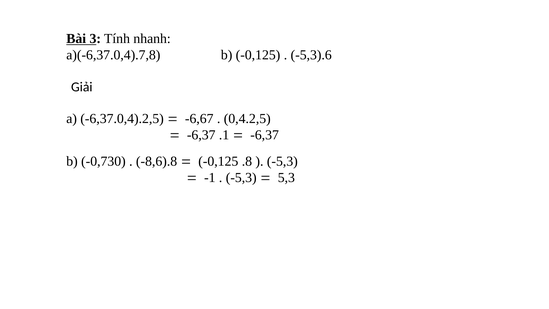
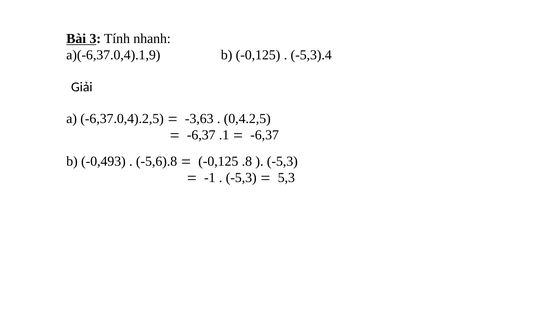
a)(-6,37.0,4).7,8: a)(-6,37.0,4).7,8 -> a)(-6,37.0,4).1,9 (113, 55)
-5,3).6: -5,3).6 -> -5,3).4 (311, 55)
-6,67: -6,67 -> -3,63 (199, 118)
-0,730: -0,730 -> -0,493 (103, 161)
-8,6).8: -8,6).8 -> -5,6).8 (157, 161)
